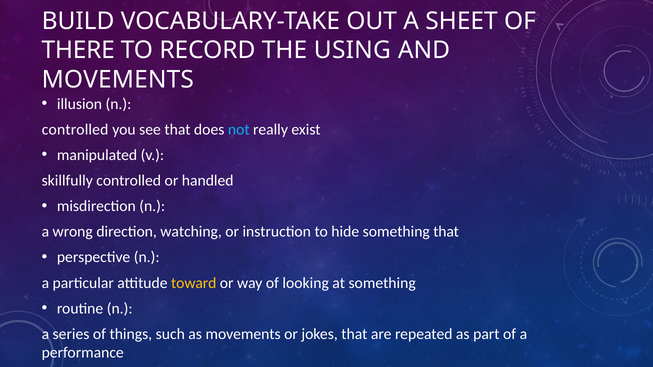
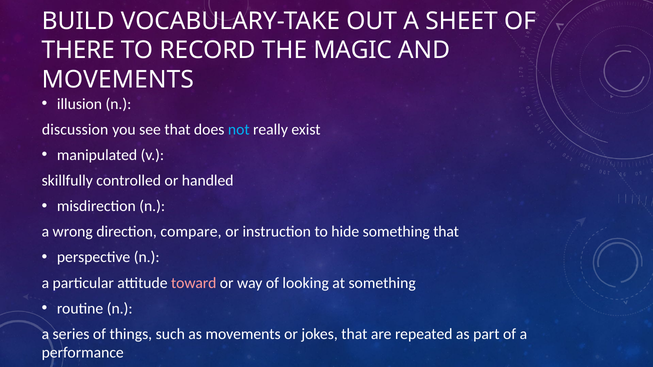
USING: USING -> MAGIC (353, 50)
controlled: controlled -> discussion (75, 130)
watching: watching -> compare (191, 232)
toward colour: yellow -> pink (194, 283)
